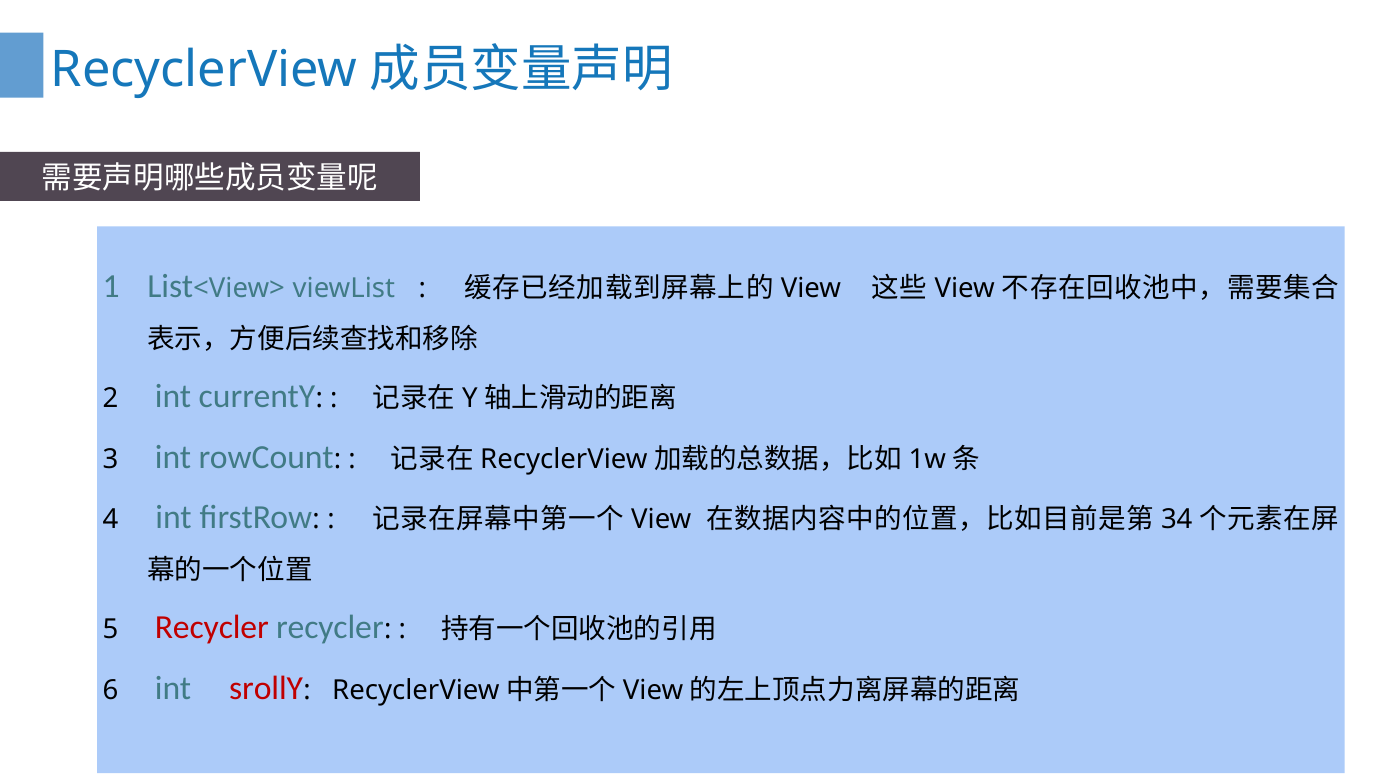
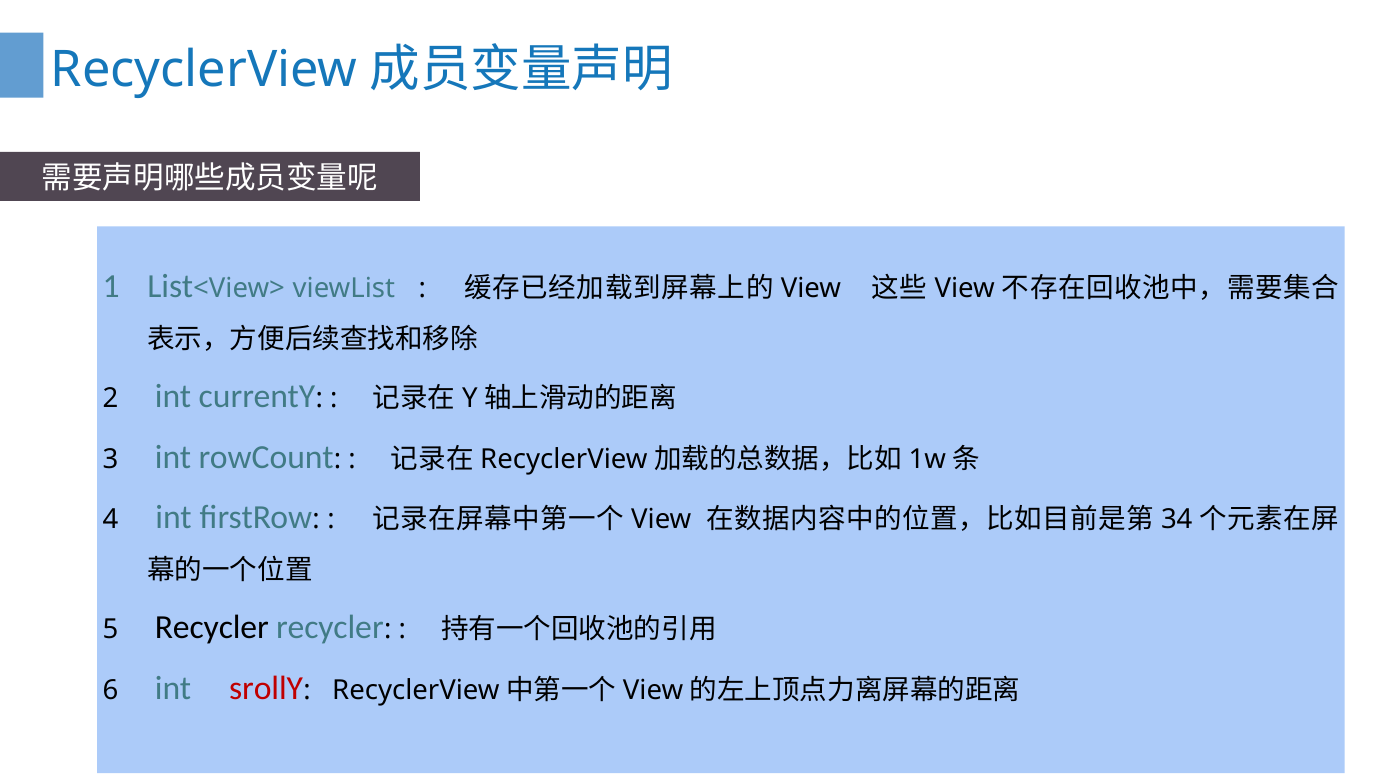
Recycler colour: red -> black (212, 628)
